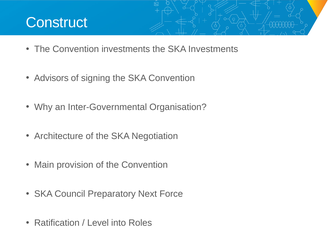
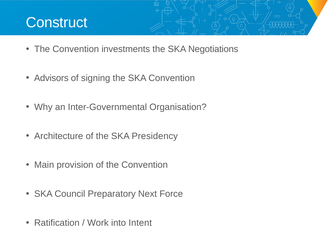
SKA Investments: Investments -> Negotiations (213, 49)
Negotiation: Negotiation -> Presidency (155, 136)
Level: Level -> Work (98, 223)
Roles: Roles -> Intent (140, 223)
